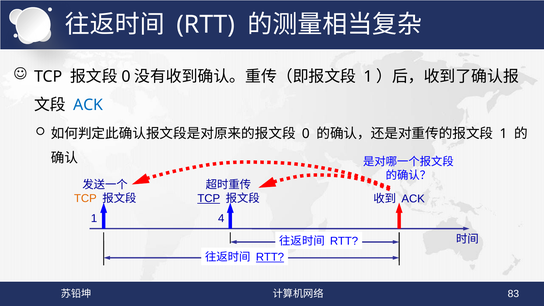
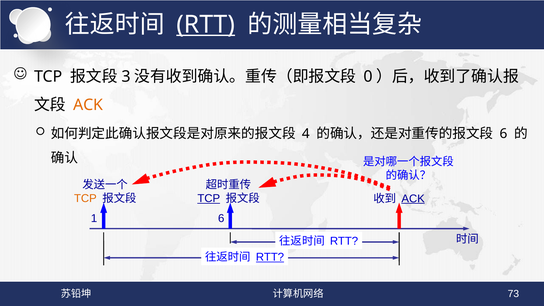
RTT underline: none -> present (206, 25)
0: 0 -> 3 (126, 76)
1: 1 -> 0 (368, 76)
ACK colour: blue -> orange (88, 105)
0: 0 -> 4 (306, 134)
1: 1 -> 6 (503, 134)
ACK underline: none -> present (413, 199)
1 4: 4 -> 6 (221, 218)
83: 83 -> 73 (513, 294)
